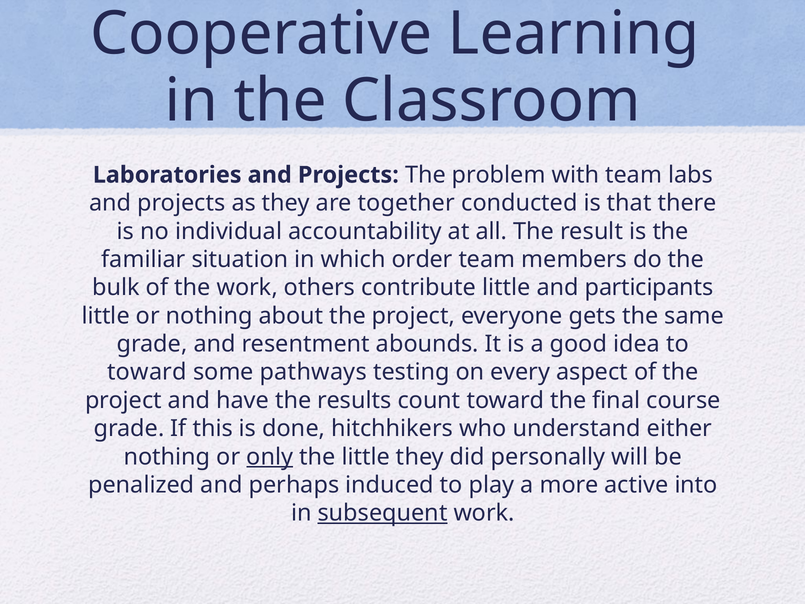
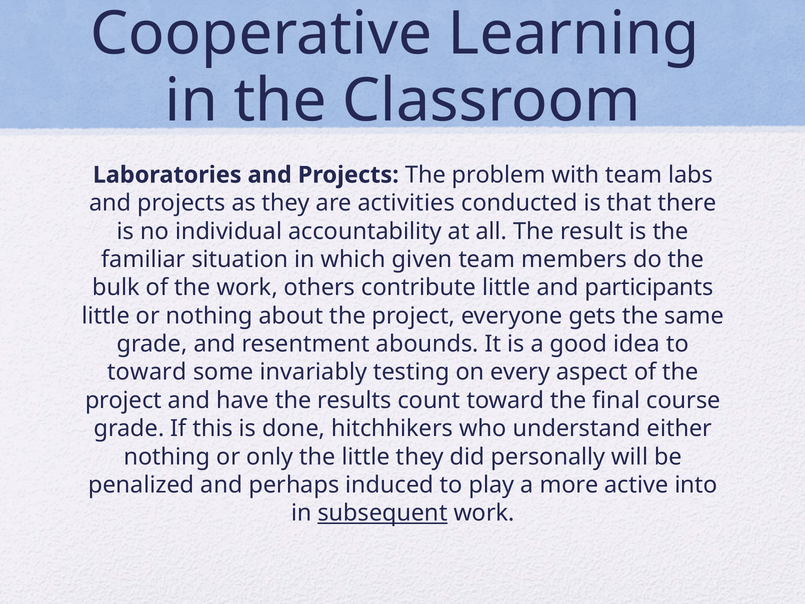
together: together -> activities (406, 203)
order: order -> given (422, 259)
pathways: pathways -> invariably (313, 372)
only underline: present -> none (270, 457)
